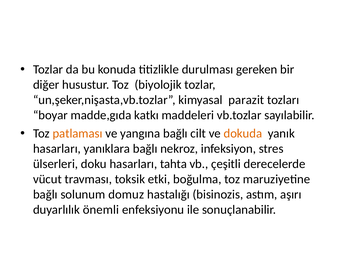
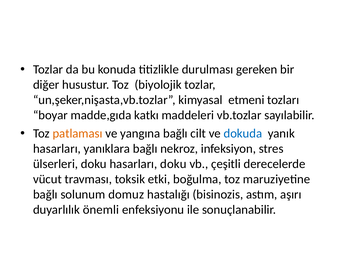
parazit: parazit -> etmeni (246, 100)
dokuda colour: orange -> blue (243, 134)
hasarları tahta: tahta -> doku (173, 164)
